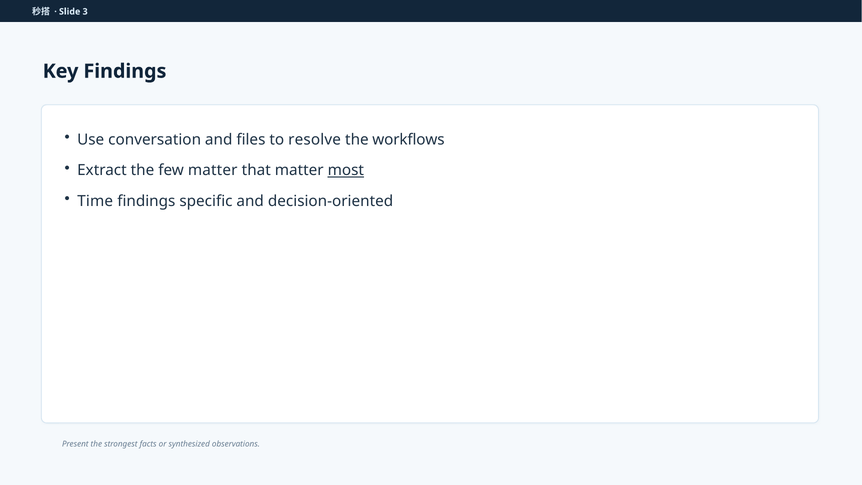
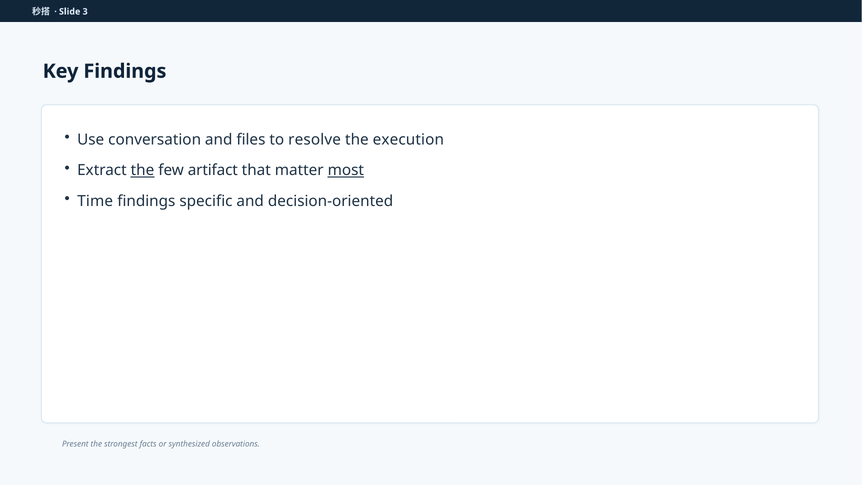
workflows: workflows -> execution (408, 140)
the underline: none -> present (143, 170)
few matter: matter -> artifact (213, 170)
